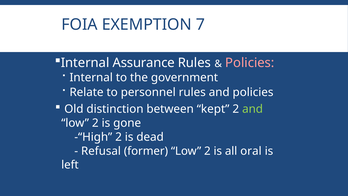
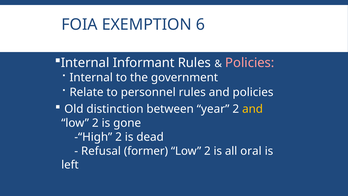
7: 7 -> 6 (200, 25)
Assurance: Assurance -> Informant (144, 63)
kept: kept -> year (213, 109)
and colour: light green -> yellow (253, 109)
